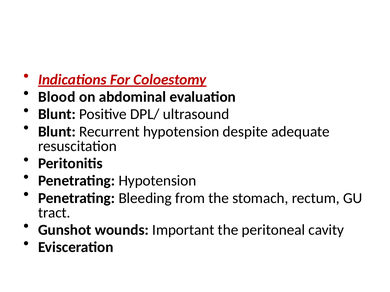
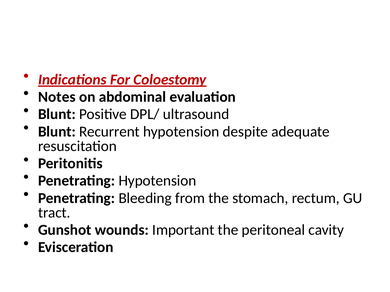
Blood: Blood -> Notes (57, 97)
